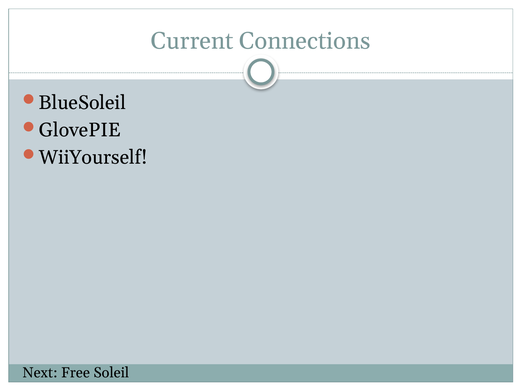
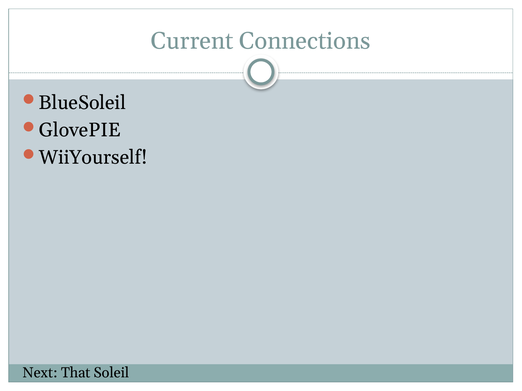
Free: Free -> That (76, 373)
